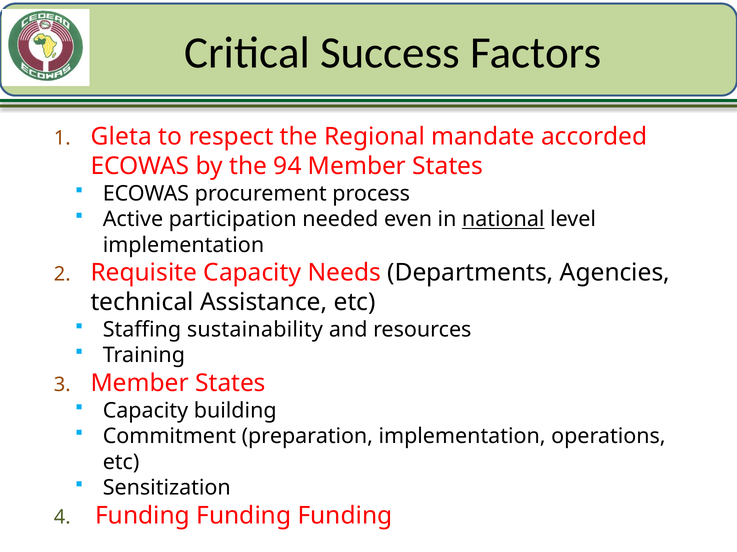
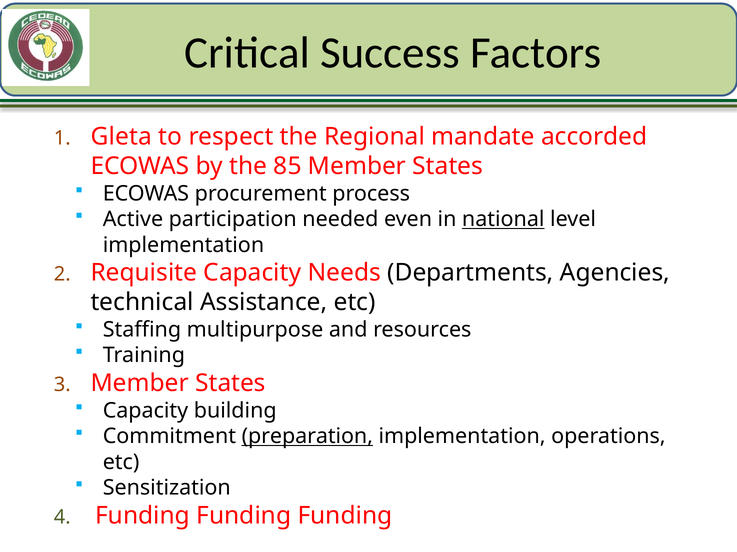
94: 94 -> 85 (288, 166)
sustainability: sustainability -> multipurpose (255, 330)
preparation underline: none -> present (307, 437)
